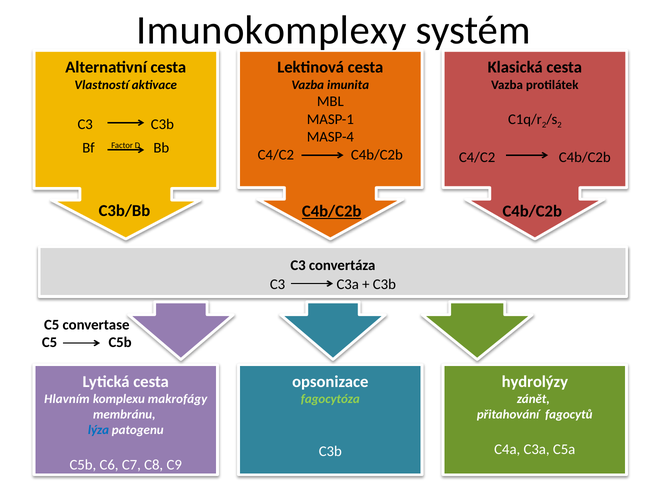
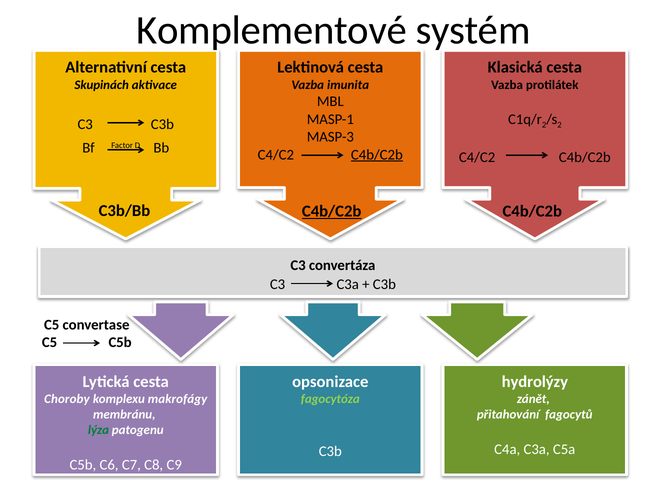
Imunokomplexy: Imunokomplexy -> Komplementové (272, 31)
Vlastností: Vlastností -> Skupinách (102, 85)
MASP-4: MASP-4 -> MASP-3 (330, 137)
C4b/C2b underline: none -> present (377, 155)
Hlavním: Hlavním -> Choroby (67, 400)
lýza colour: blue -> green (98, 431)
